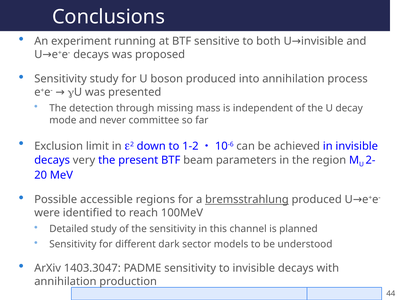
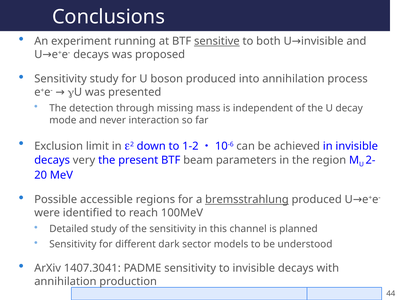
sensitive underline: none -> present (217, 41)
committee: committee -> interaction (154, 120)
1403.3047: 1403.3047 -> 1407.3041 (92, 268)
